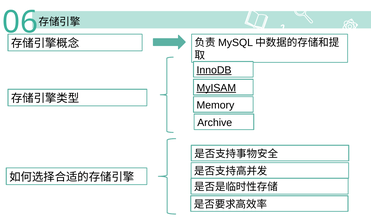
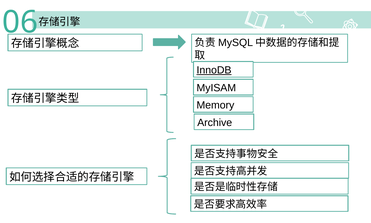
MyISAM underline: present -> none (216, 88)
